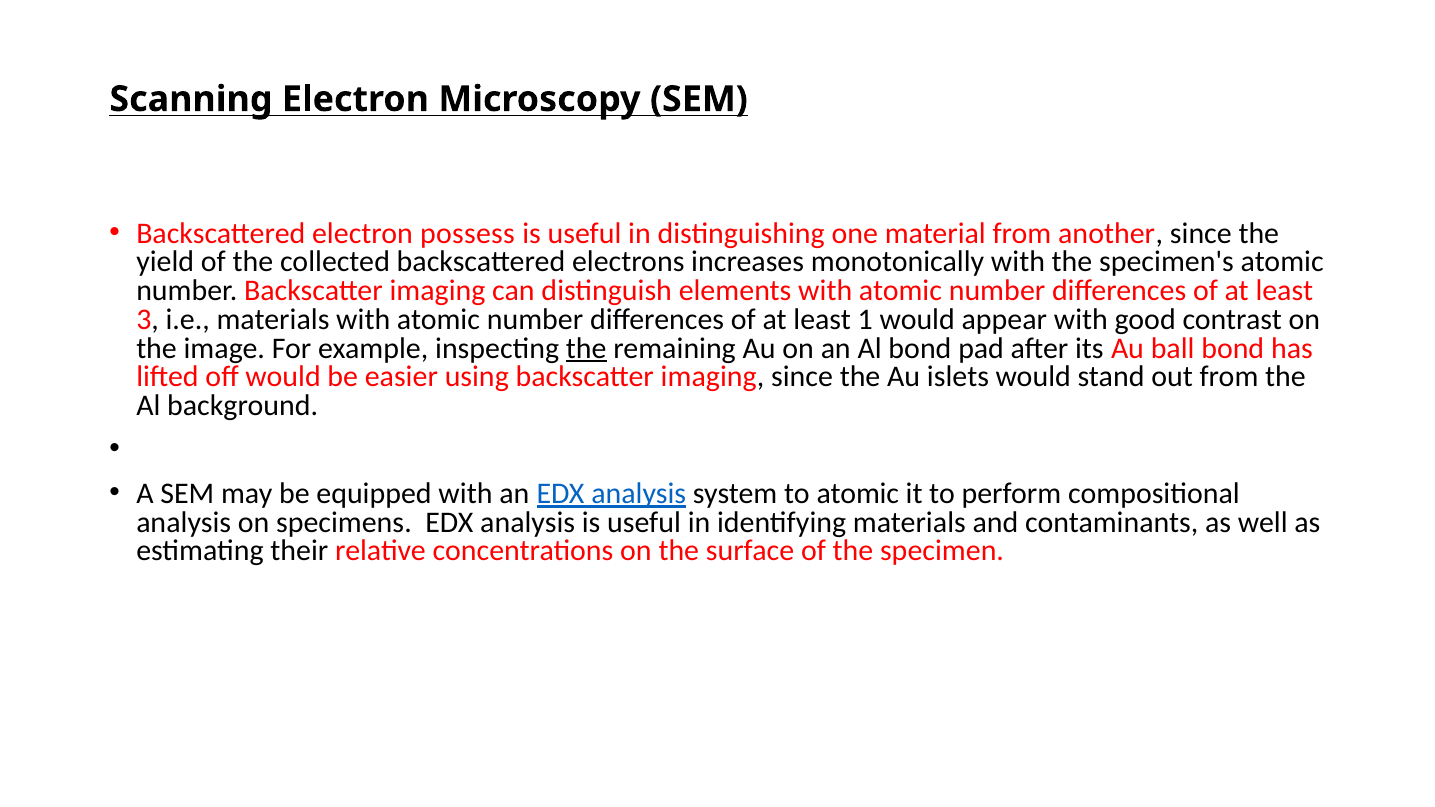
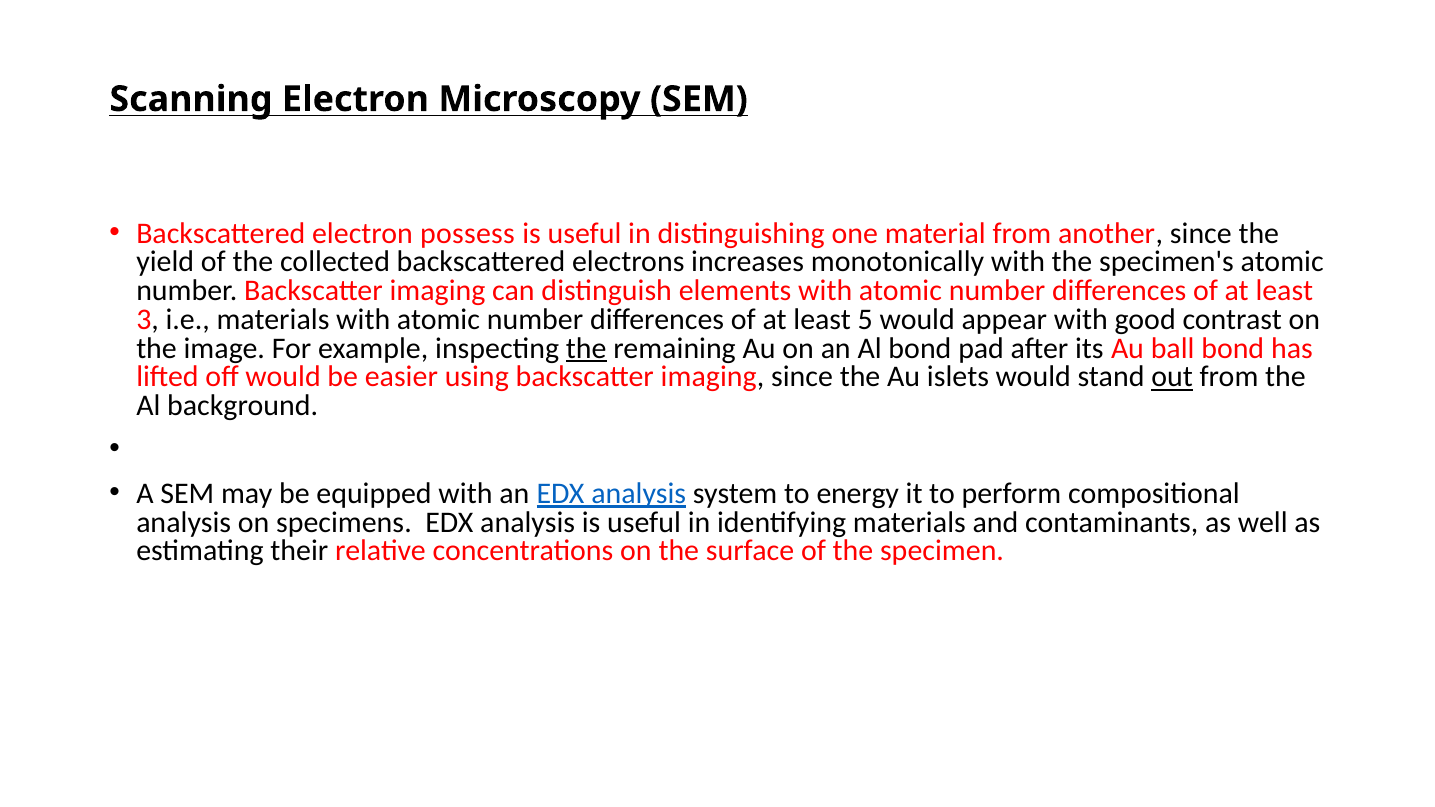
1: 1 -> 5 (865, 320)
out underline: none -> present (1172, 377)
to atomic: atomic -> energy (858, 494)
